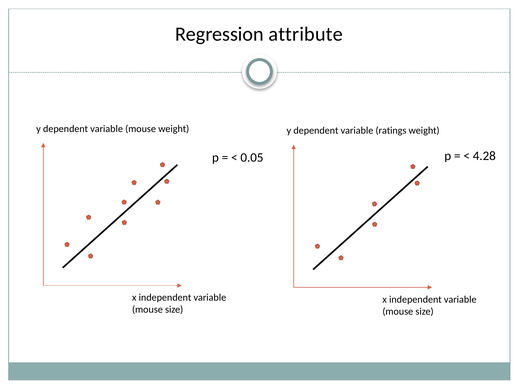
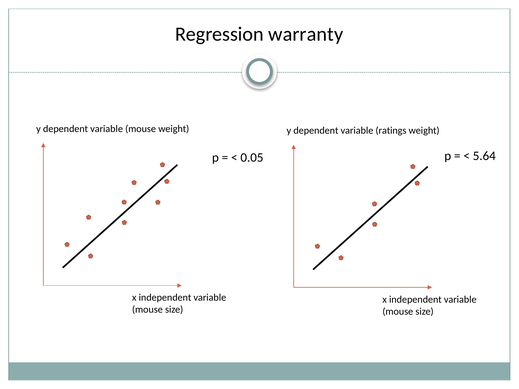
attribute: attribute -> warranty (306, 34)
4.28: 4.28 -> 5.64 (484, 156)
